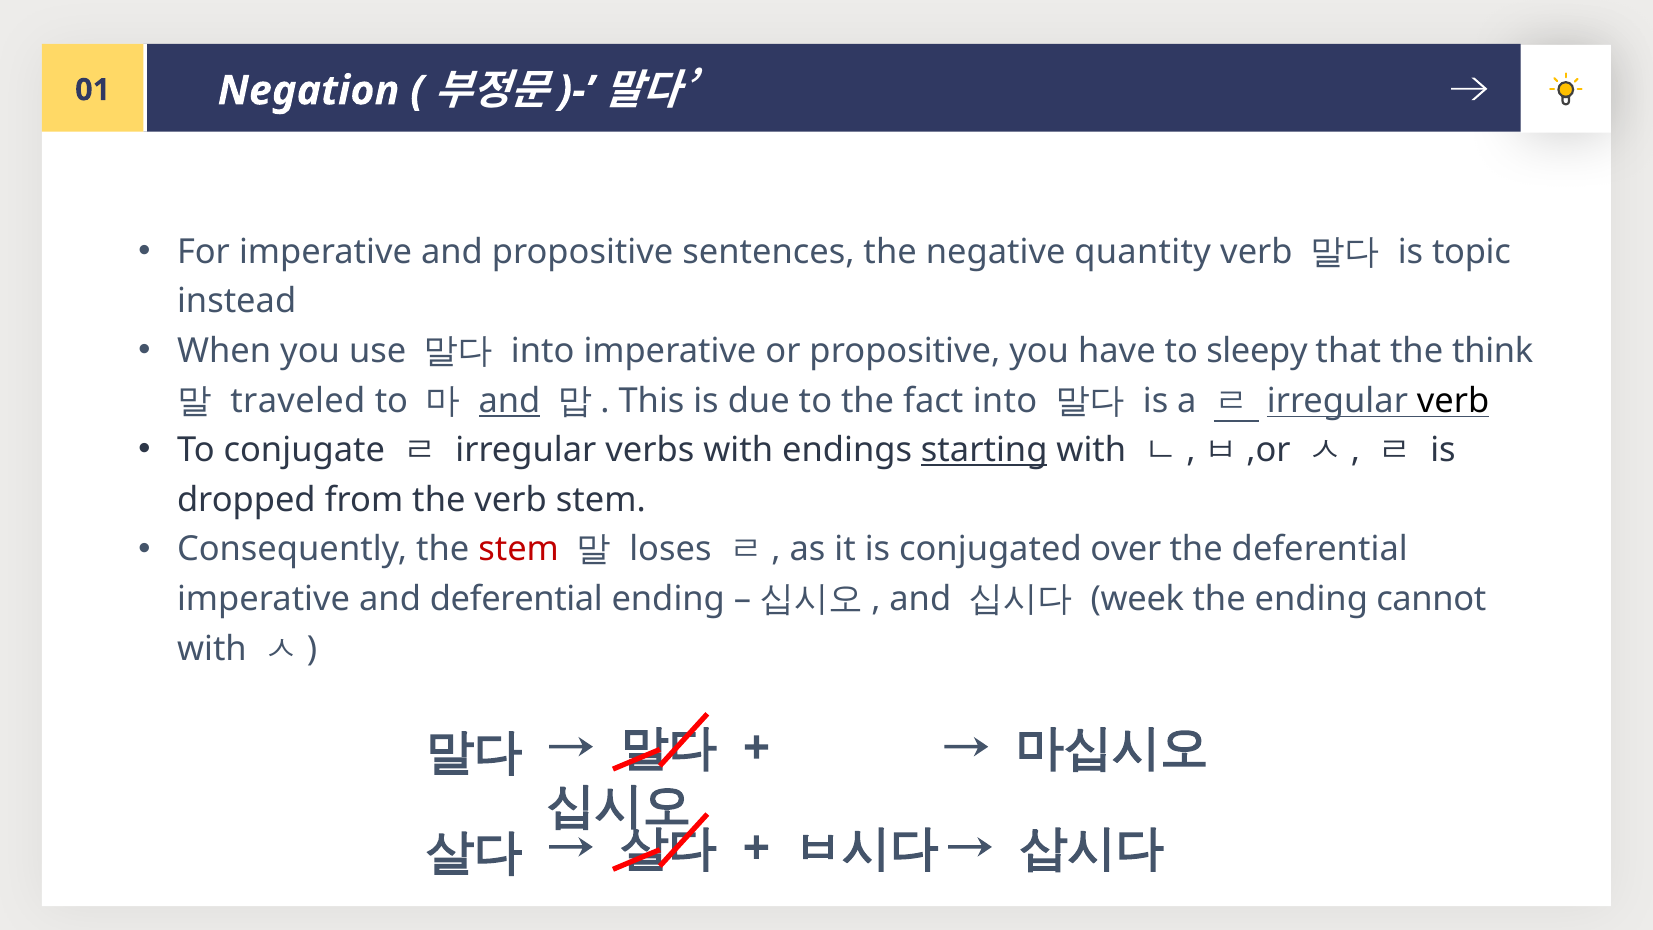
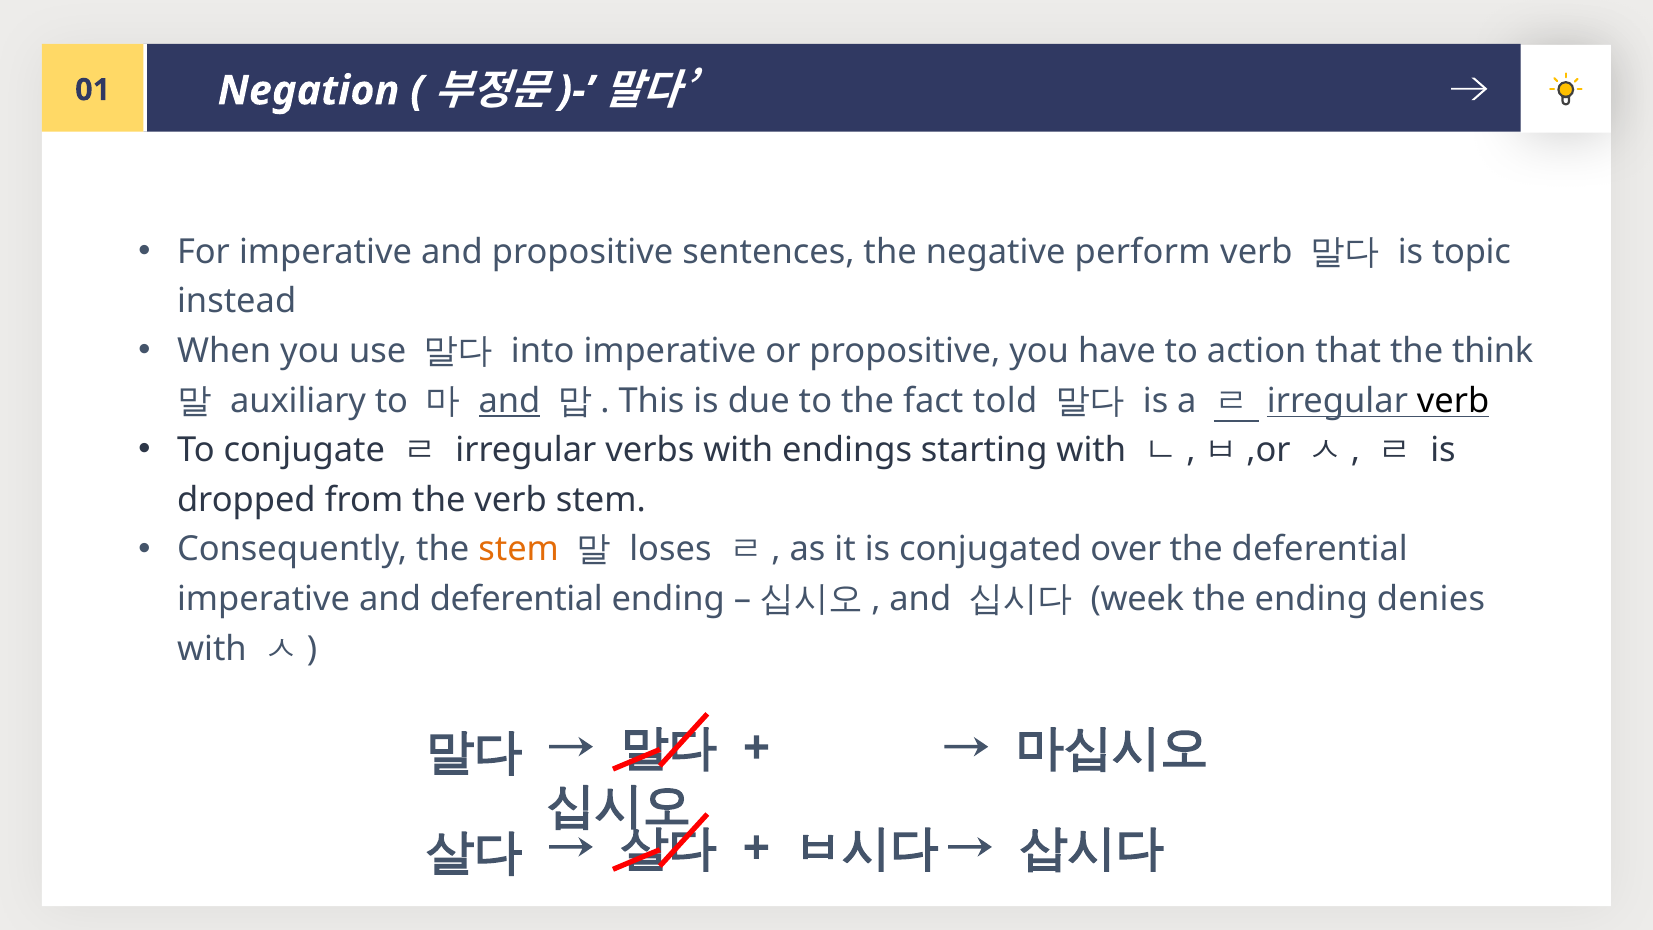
quantity: quantity -> perform (1143, 252)
sleepy: sleepy -> action (1257, 351)
traveled: traveled -> auxiliary (298, 401)
fact into: into -> told (1005, 401)
starting underline: present -> none (984, 450)
stem colour: red -> orange (519, 549)
cannot: cannot -> denies (1431, 599)
